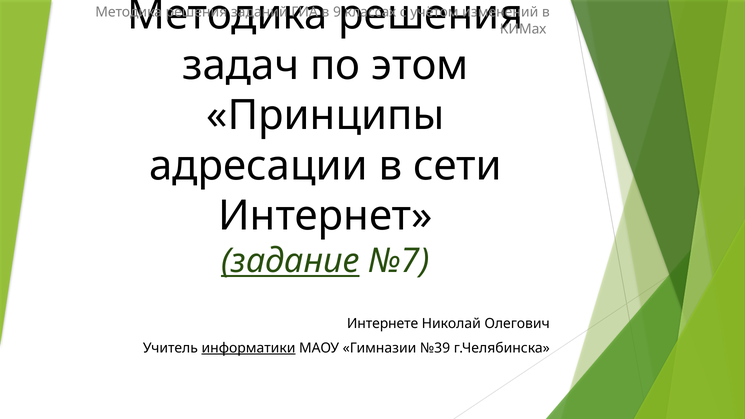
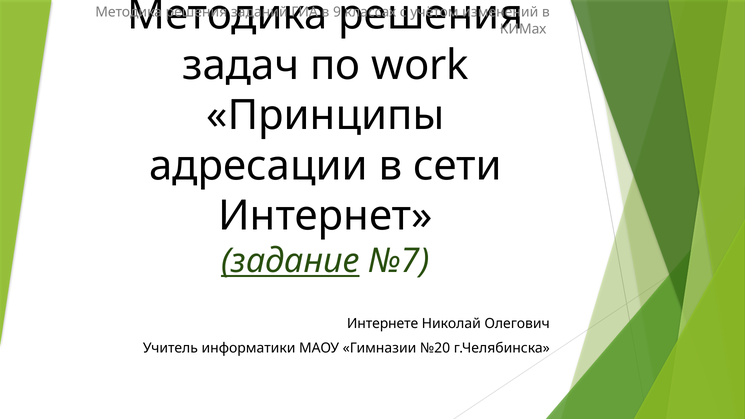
этом: этом -> work (420, 65)
информатики underline: present -> none (249, 348)
№39: №39 -> №20 (435, 348)
